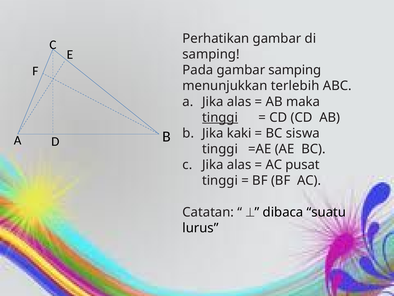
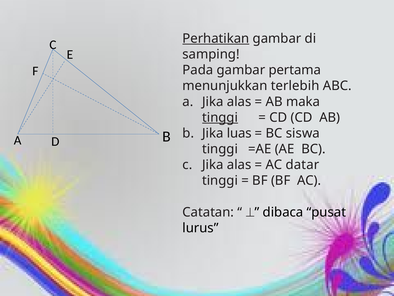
Perhatikan underline: none -> present (216, 38)
gambar samping: samping -> pertama (295, 70)
kaki: kaki -> luas (239, 133)
pusat: pusat -> datar (302, 165)
suatu: suatu -> pusat (326, 212)
